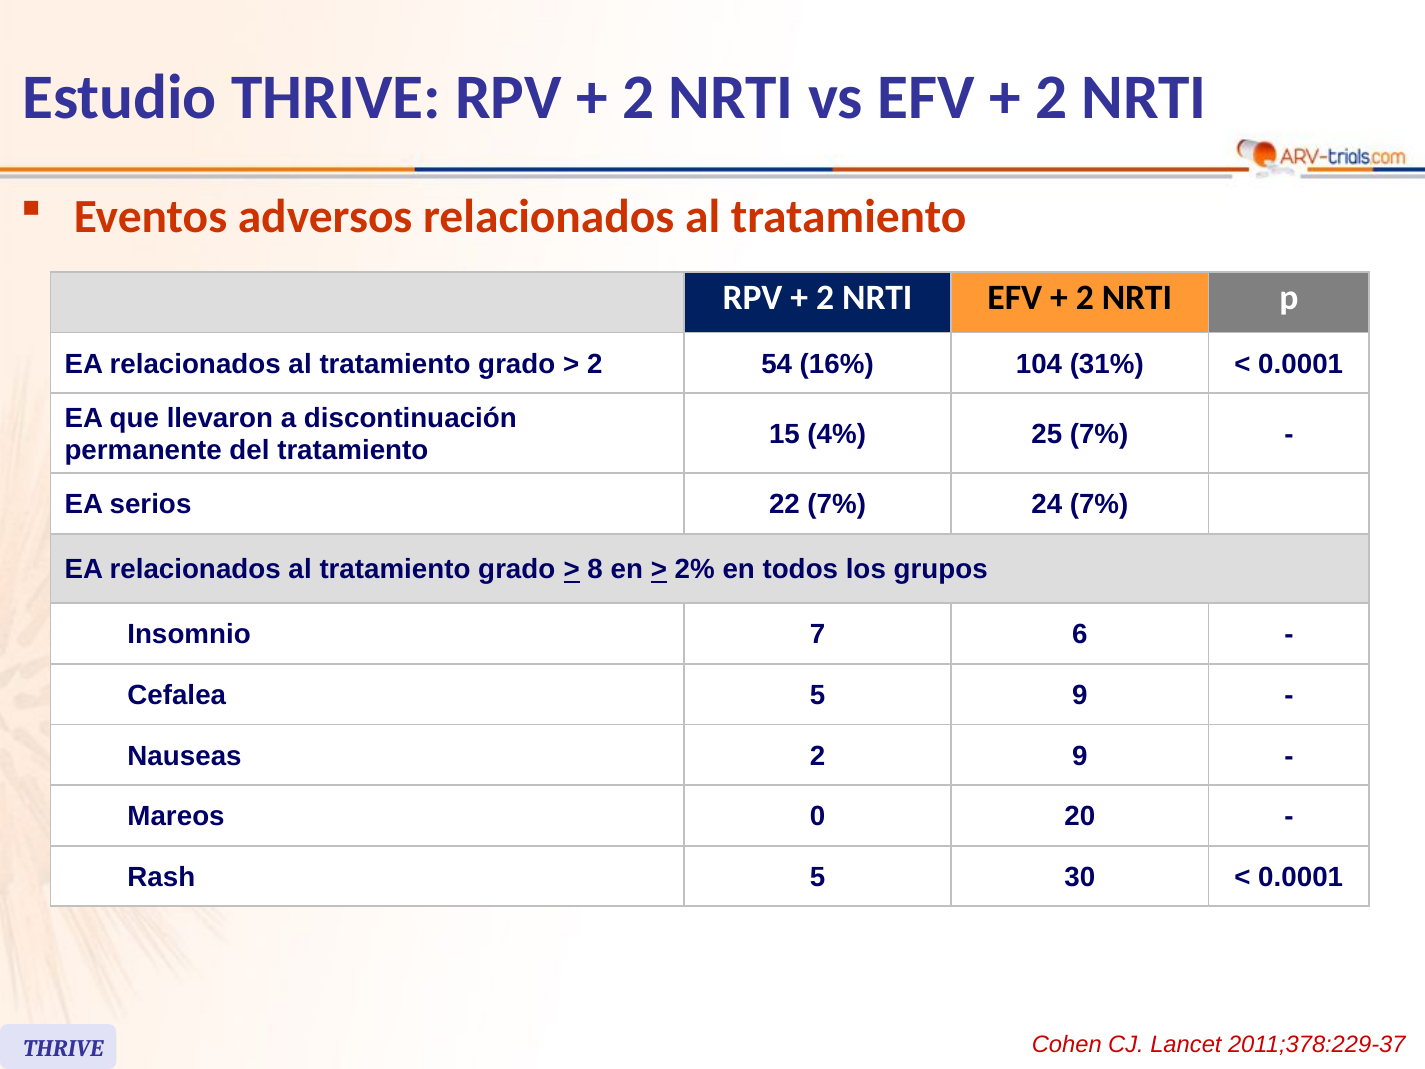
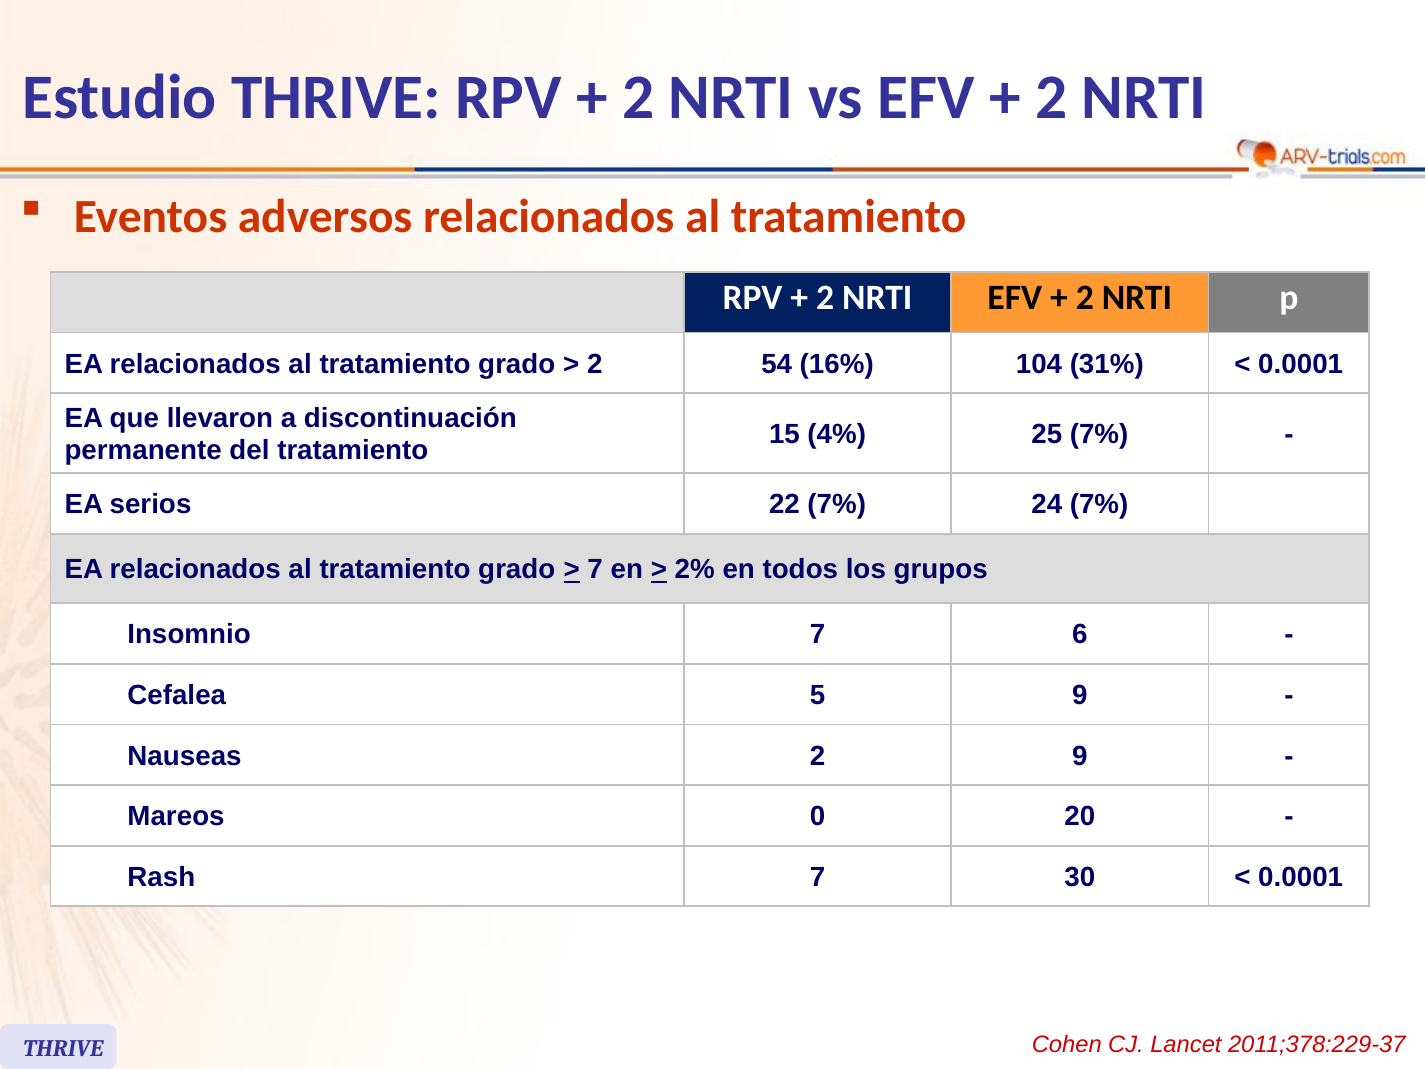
8: 8 -> 7 (595, 570)
Rash 5: 5 -> 7 (818, 877)
